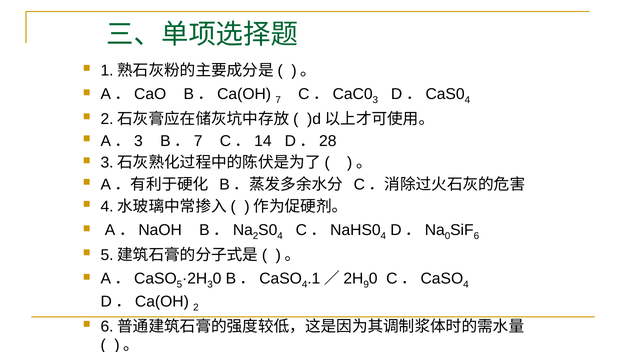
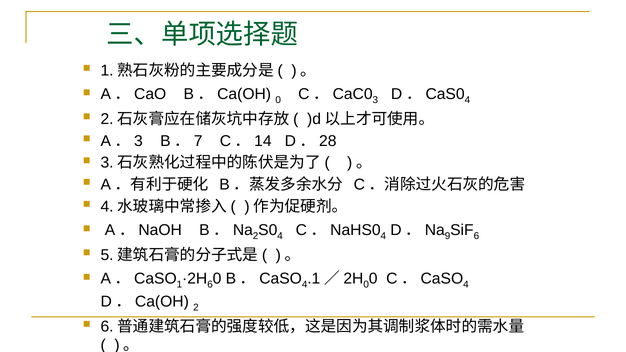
B．Ca(OH 7: 7 -> 0 (278, 100)
0: 0 -> 9 (448, 236)
5: 5 -> 1 (179, 285)
3: 3 -> 6 (210, 285)
9: 9 -> 0 (366, 285)
